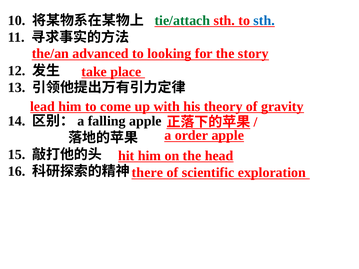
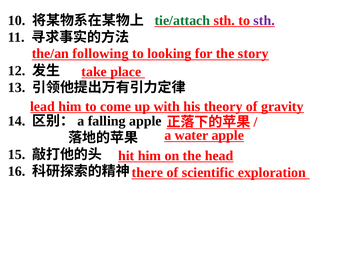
sth colour: blue -> purple (264, 21)
advanced: advanced -> following (101, 54)
order: order -> water (191, 135)
